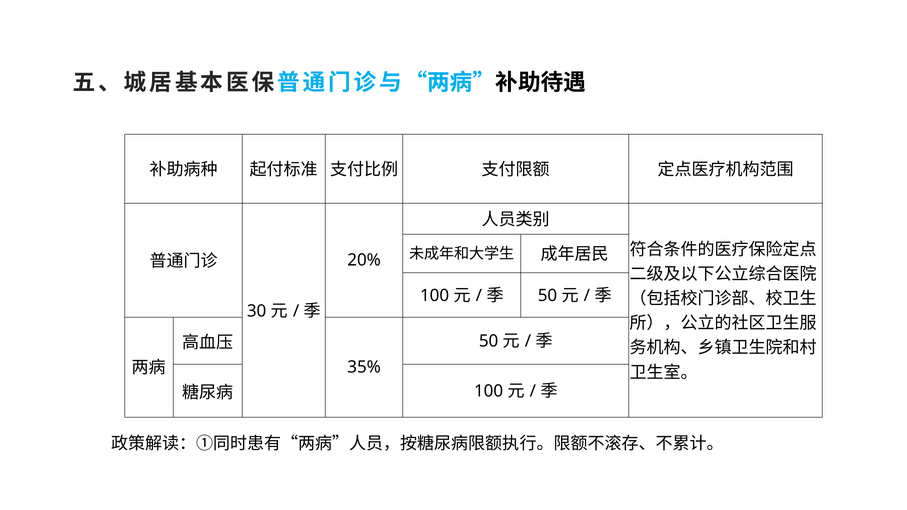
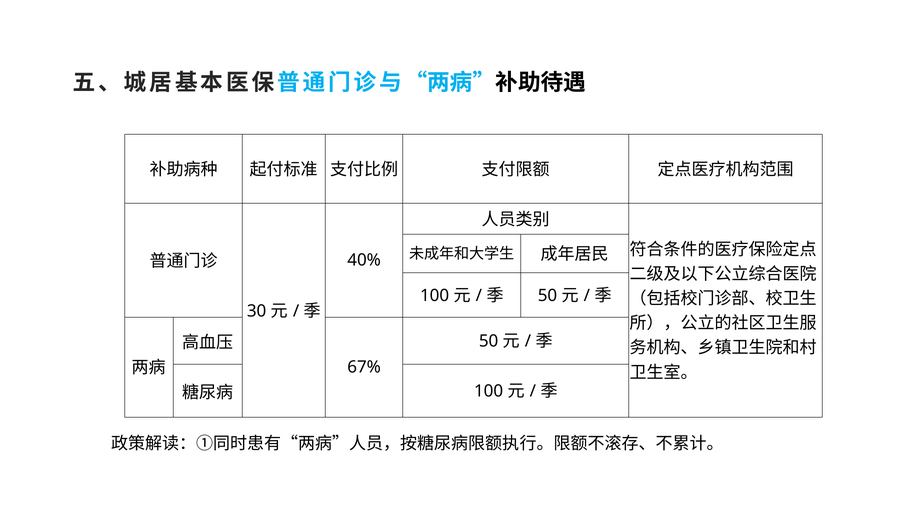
20%: 20% -> 40% (364, 260)
35%: 35% -> 67% (364, 367)
